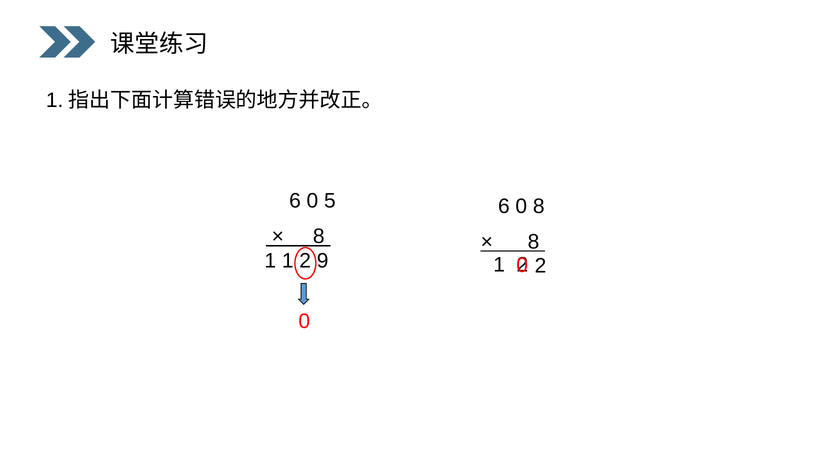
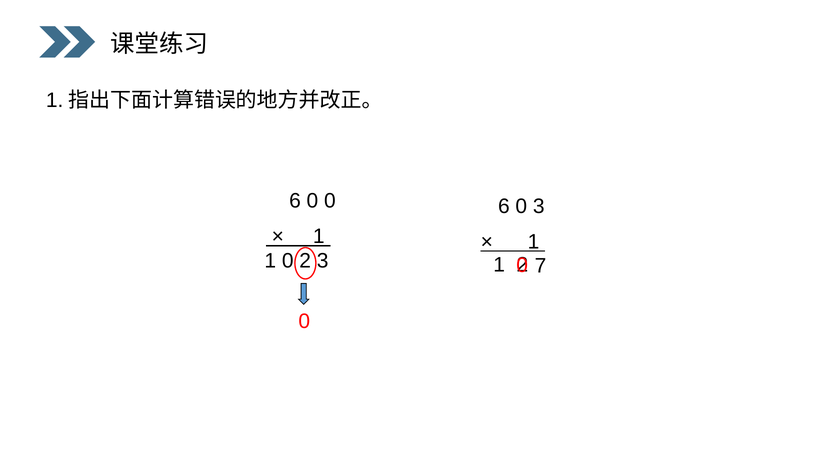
0 5: 5 -> 0 (330, 201)
0 8: 8 -> 3 (539, 206)
8: 8 -> 1 (319, 237)
8: 8 -> 1 (534, 242)
1 1: 1 -> 0 (288, 261)
2 9: 9 -> 3 (323, 261)
2: 2 -> 7 (541, 266)
